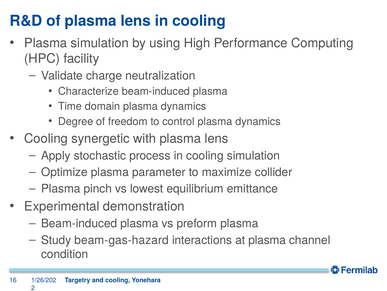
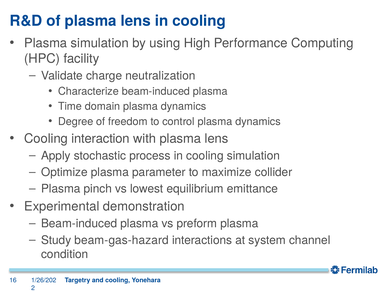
synergetic: synergetic -> interaction (101, 138)
at plasma: plasma -> system (267, 239)
